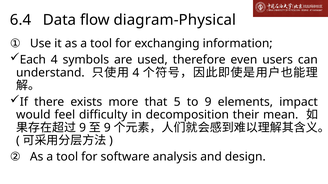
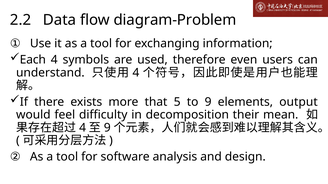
6.4: 6.4 -> 2.2 (21, 20)
diagram-Physical: diagram-Physical -> diagram-Problem (175, 20)
impact: impact -> output (299, 102)
9: 9 -> 4 (83, 128)
